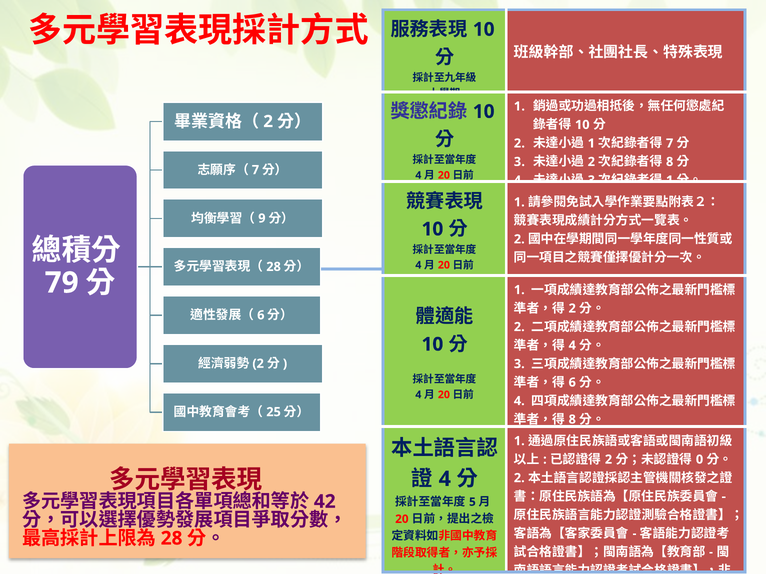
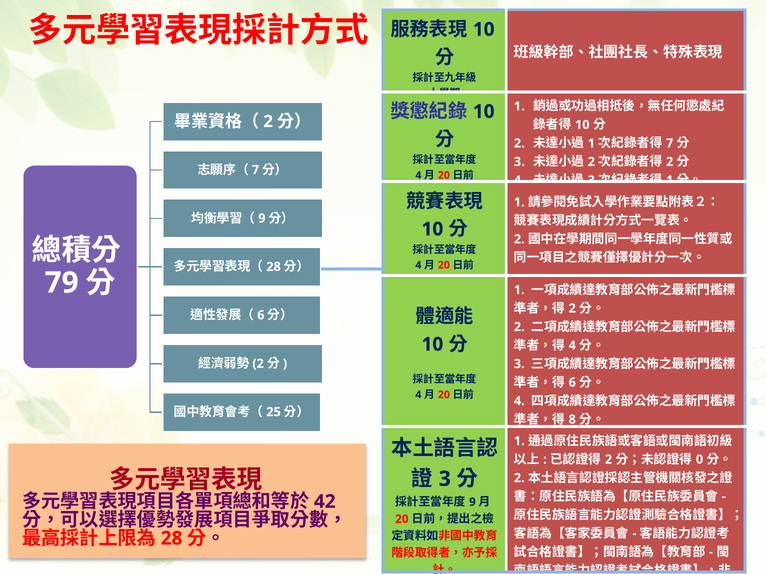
8: 8 -> 2 (670, 162)
4: 4 -> 3 (445, 479)
5: 5 -> 9 (472, 502)
